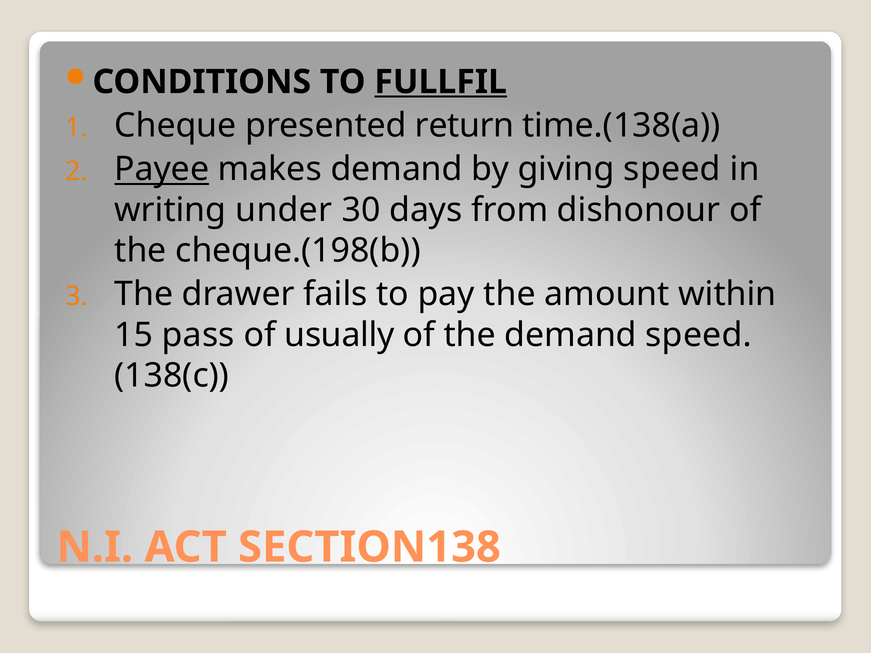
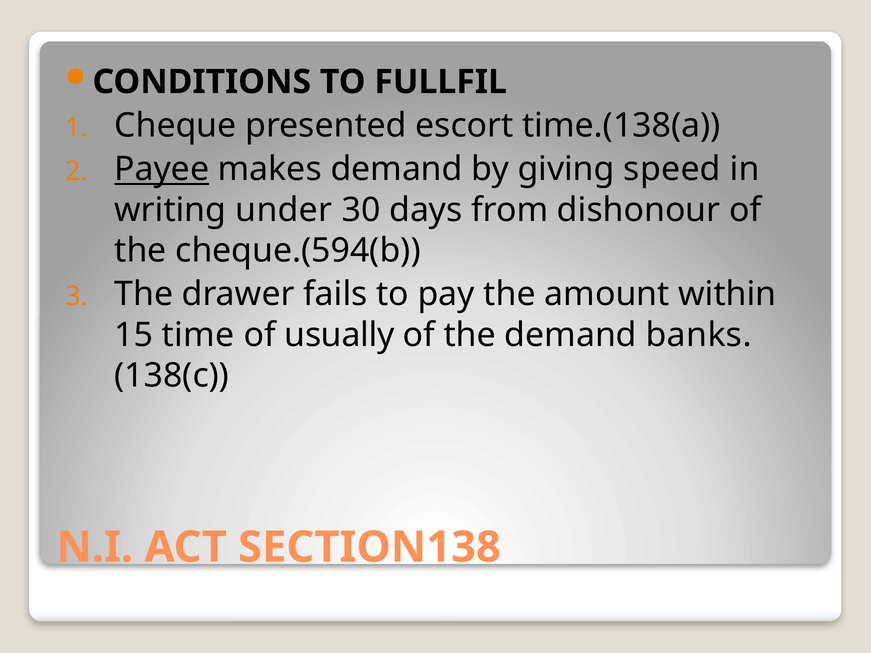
FULLFIL underline: present -> none (441, 82)
return: return -> escort (464, 126)
cheque.(198(b: cheque.(198(b -> cheque.(594(b (298, 251)
pass: pass -> time (198, 335)
demand speed: speed -> banks (699, 335)
